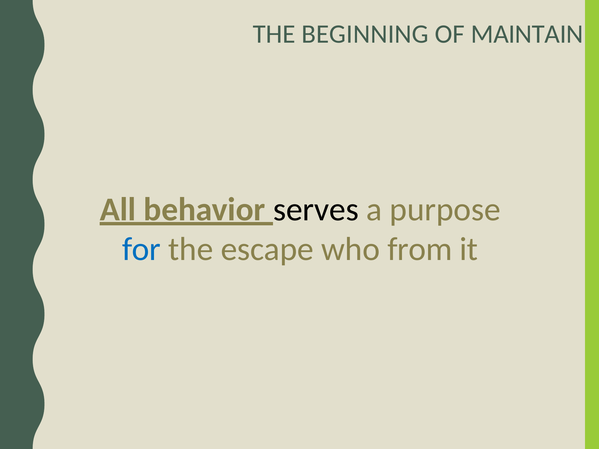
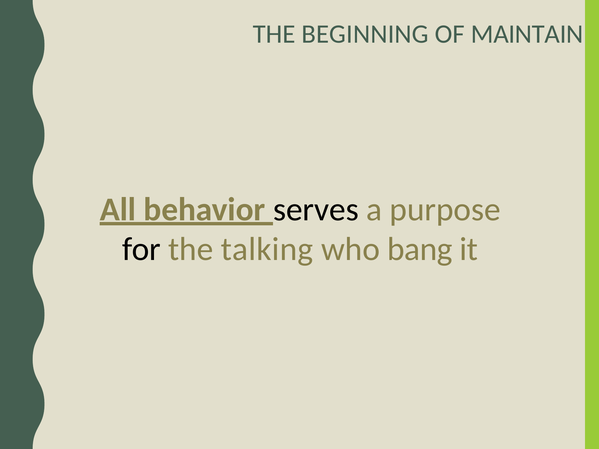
for colour: blue -> black (141, 249)
escape: escape -> talking (267, 249)
from: from -> bang (420, 249)
